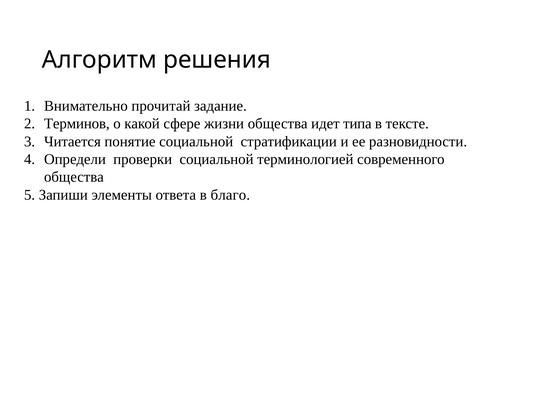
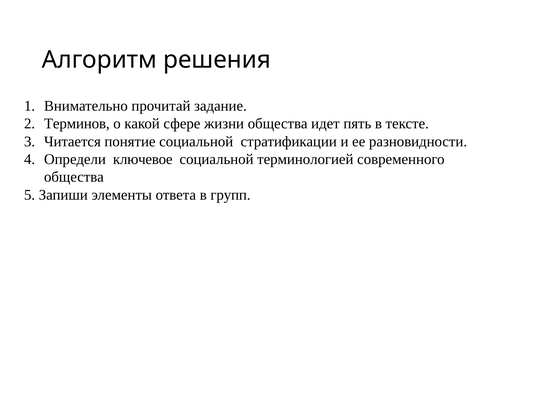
типа: типа -> пять (357, 124)
проверки: проверки -> ключевое (143, 159)
благо: благо -> групп (230, 195)
